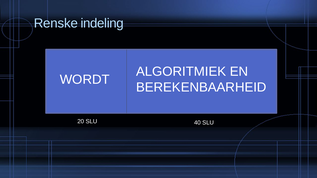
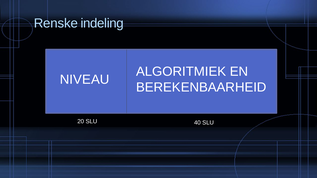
WORDT: WORDT -> NIVEAU (85, 80)
